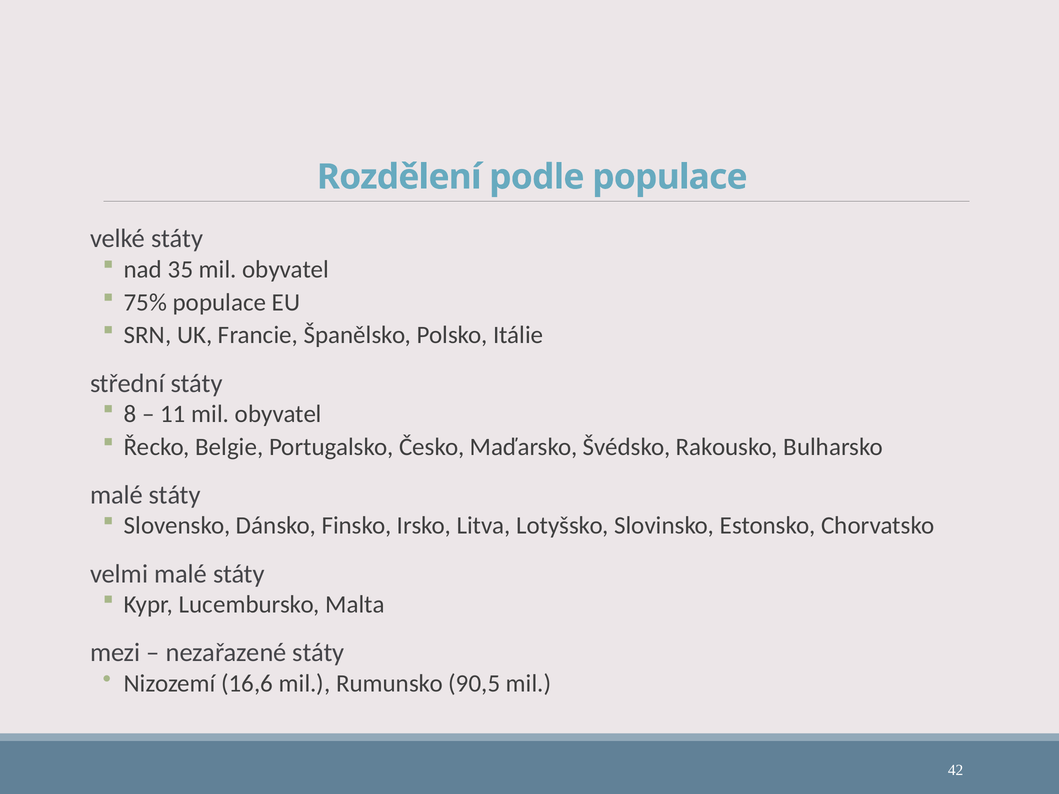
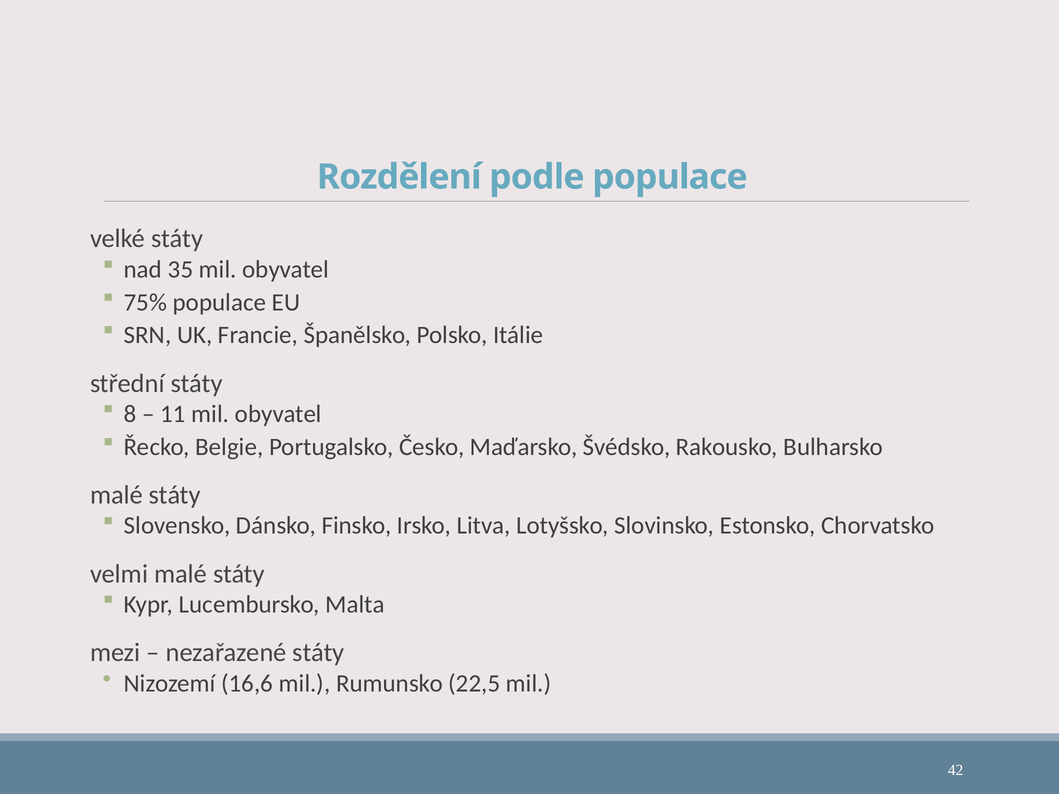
90,5: 90,5 -> 22,5 (474, 684)
